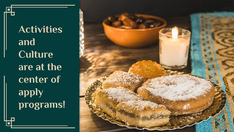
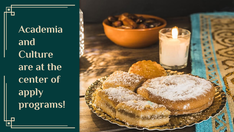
Activities: Activities -> Academia (41, 29)
